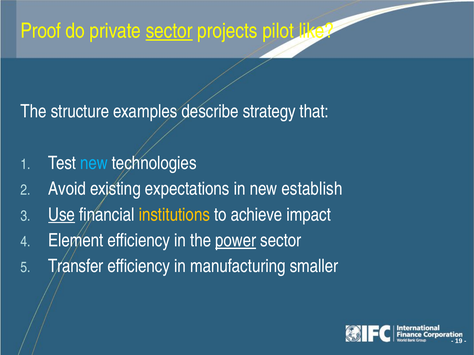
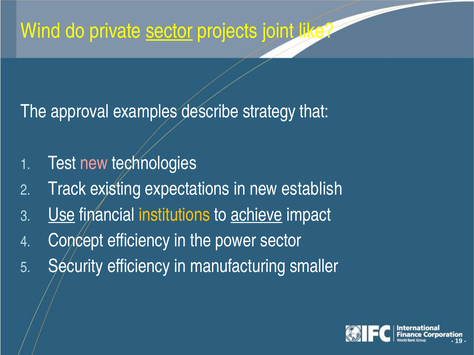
Proof: Proof -> Wind (41, 31)
pilot: pilot -> joint (278, 31)
structure: structure -> approval (80, 112)
new colour: light blue -> pink (94, 163)
Avoid: Avoid -> Track (67, 189)
achieve underline: none -> present (257, 215)
Element: Element -> Concept (76, 241)
power underline: present -> none (236, 241)
Transfer: Transfer -> Security (76, 267)
